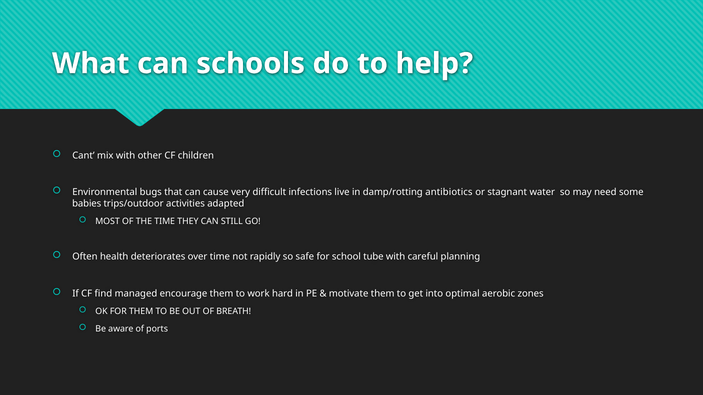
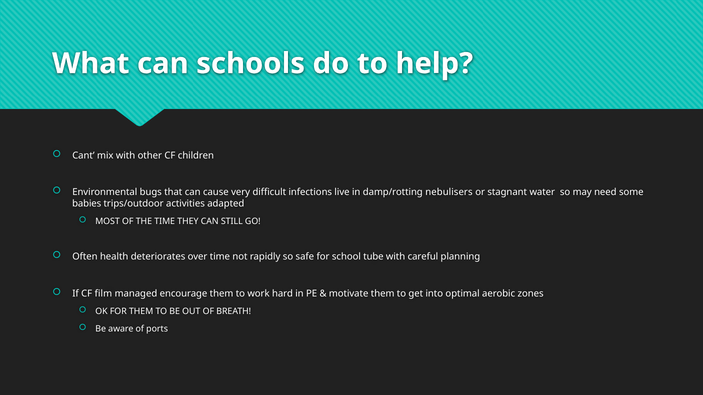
antibiotics: antibiotics -> nebulisers (449, 193)
find: find -> film (103, 294)
